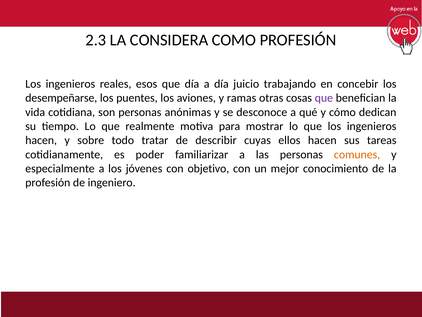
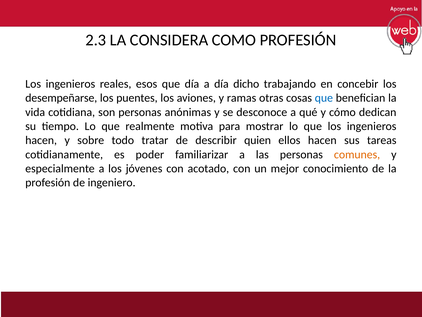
juicio: juicio -> dicho (246, 84)
que colour: purple -> blue (324, 98)
cuyas: cuyas -> quien (258, 140)
objetivo: objetivo -> acotado (208, 168)
